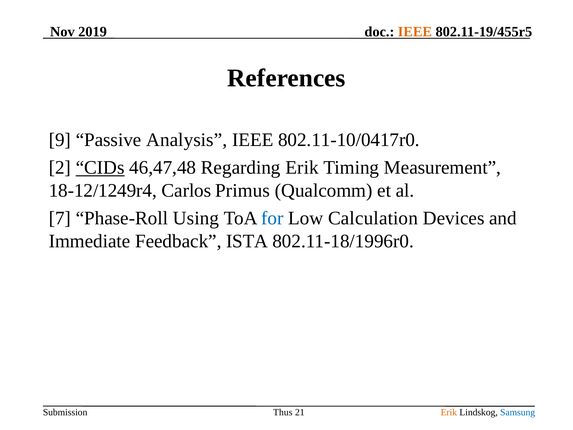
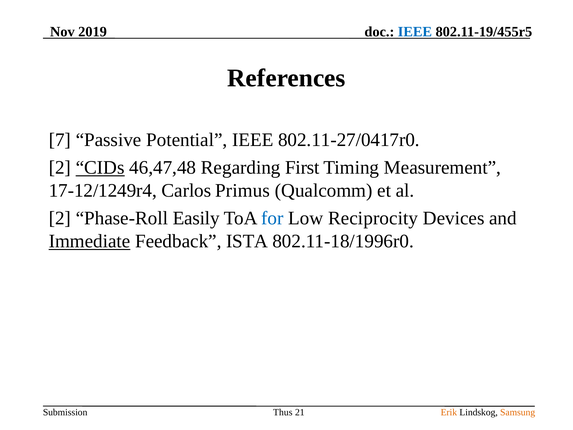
IEEE colour: orange -> blue (415, 32)
9: 9 -> 7 (60, 140)
Analysis: Analysis -> Potential (187, 140)
802.11-10/0417r0: 802.11-10/0417r0 -> 802.11-27/0417r0 (349, 140)
Regarding Erik: Erik -> First (302, 168)
18-12/1249r4: 18-12/1249r4 -> 17-12/1249r4 (103, 190)
7: 7 -> 2 (60, 218)
Using: Using -> Easily (196, 218)
Calculation: Calculation -> Reciprocity (373, 218)
Immediate underline: none -> present (90, 241)
Samsung colour: blue -> orange (518, 412)
